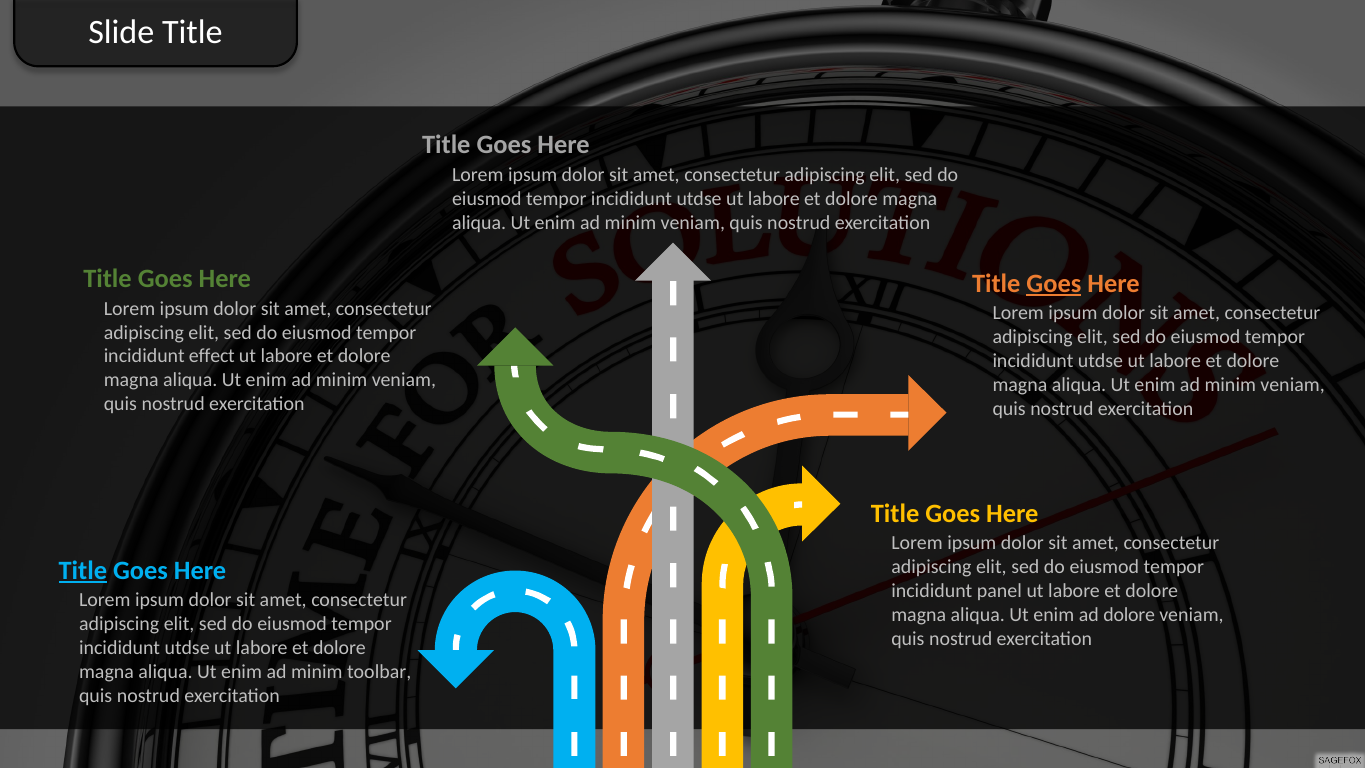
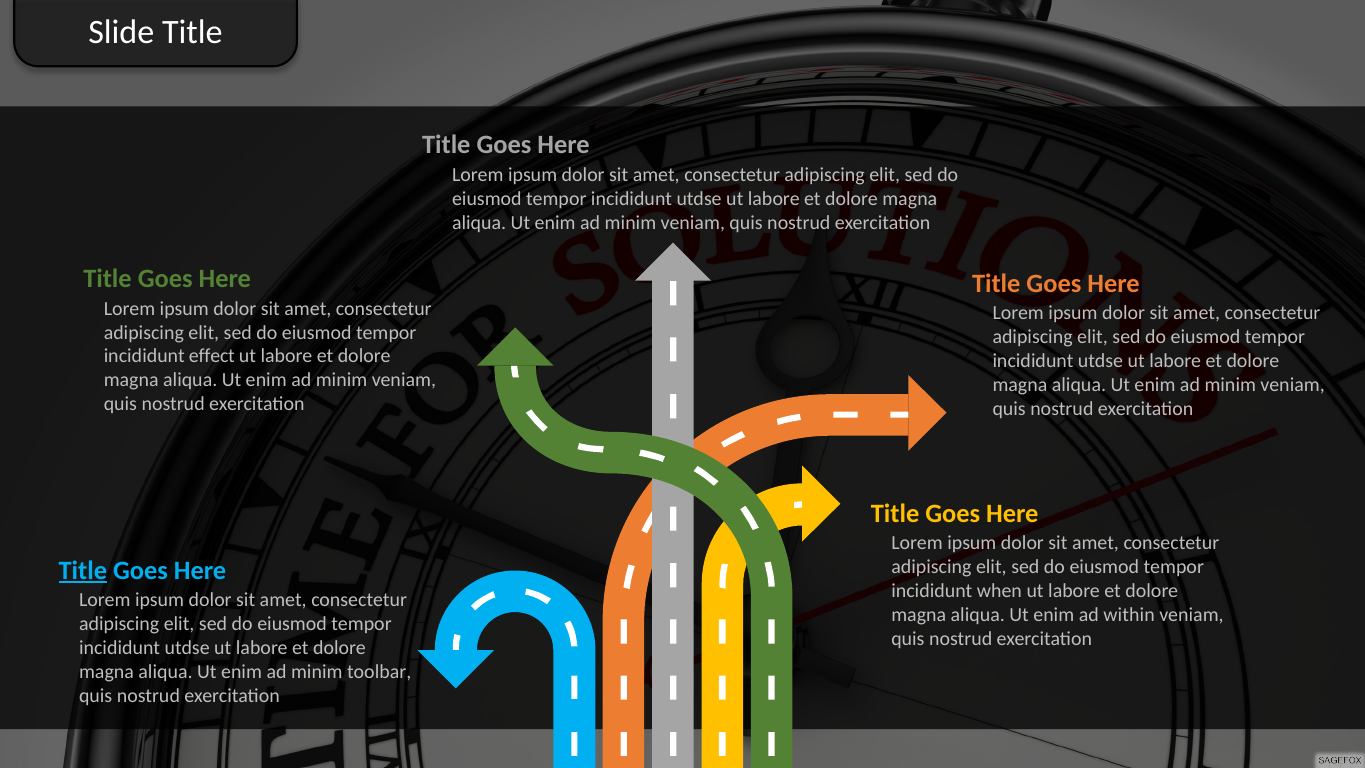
Goes underline: present -> none (1054, 284)
panel: panel -> when (999, 591)
ad dolore: dolore -> within (1129, 614)
